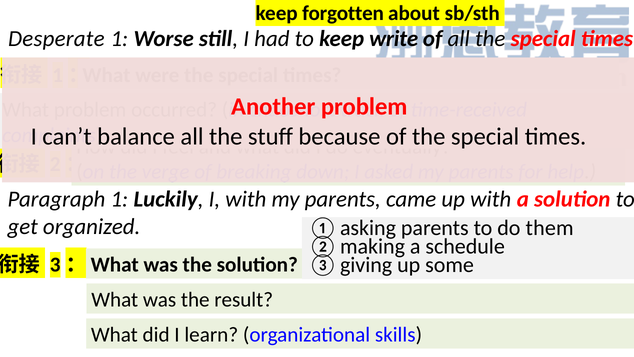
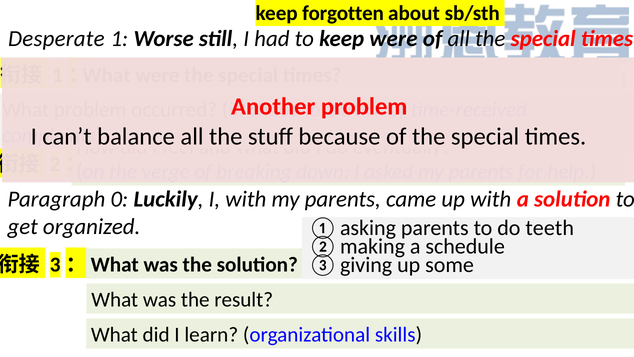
keep write: write -> were (393, 39)
Paragraph 1: 1 -> 0 (119, 199)
them: them -> teeth (550, 228)
